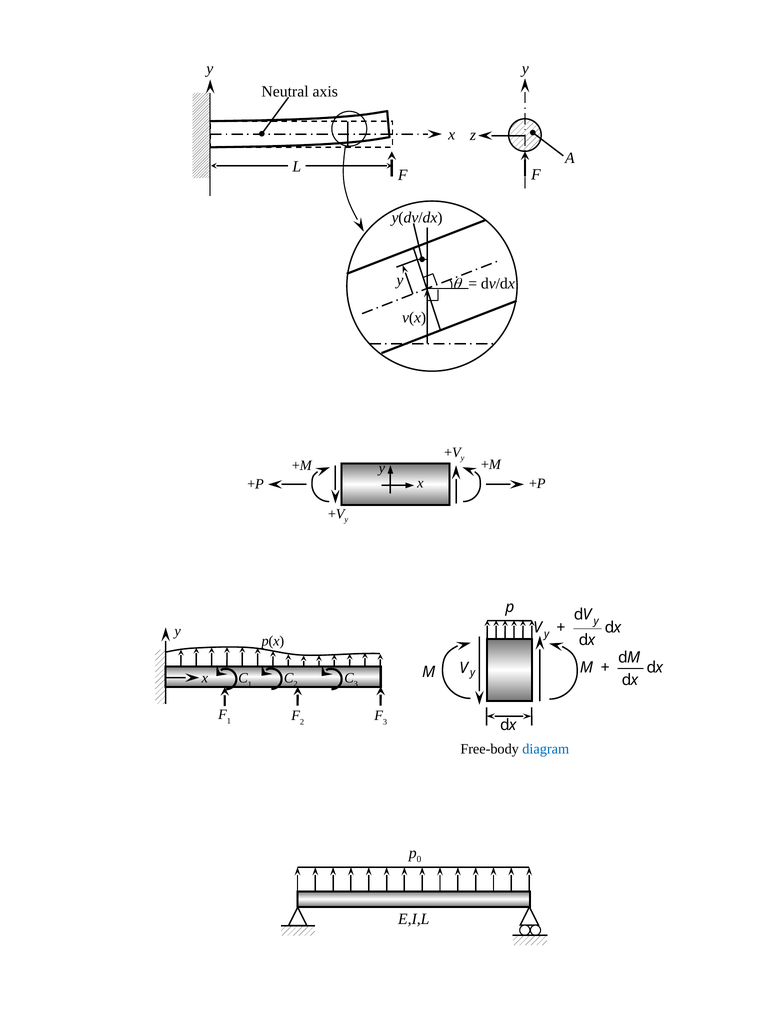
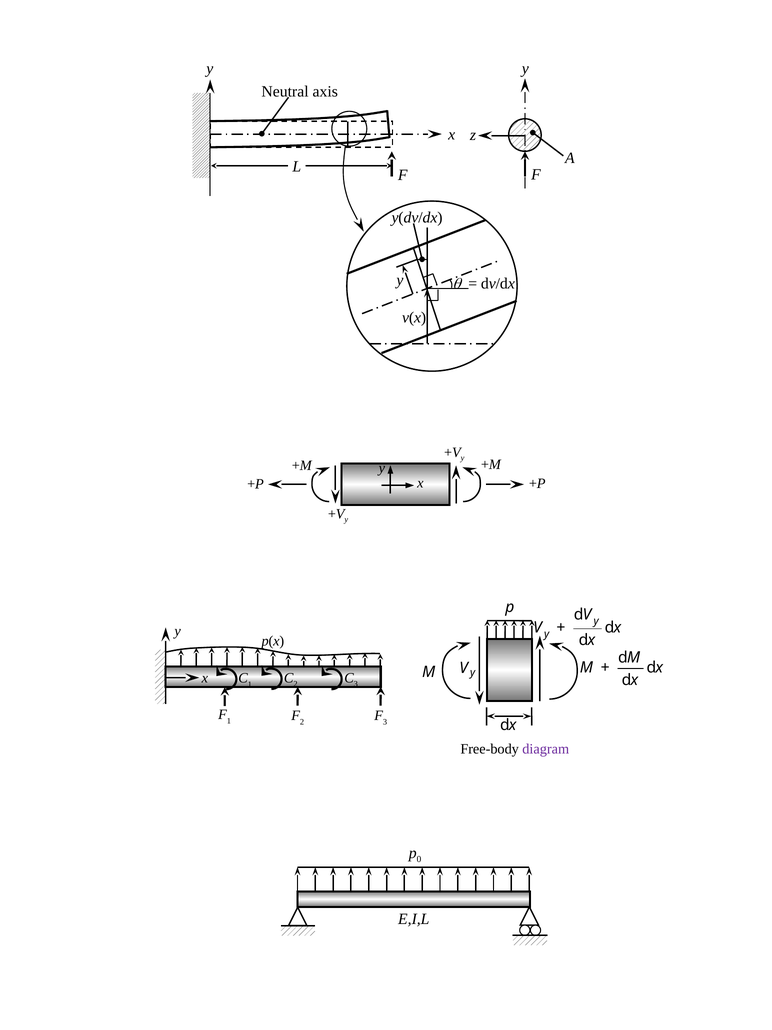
diagram colour: blue -> purple (546, 749)
